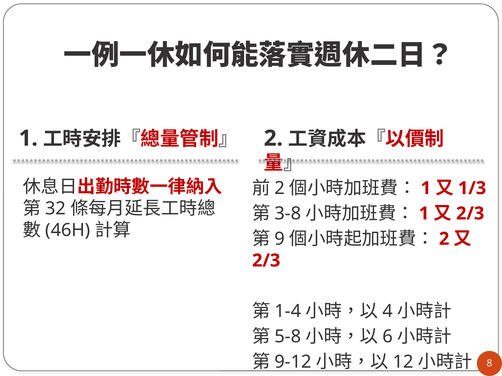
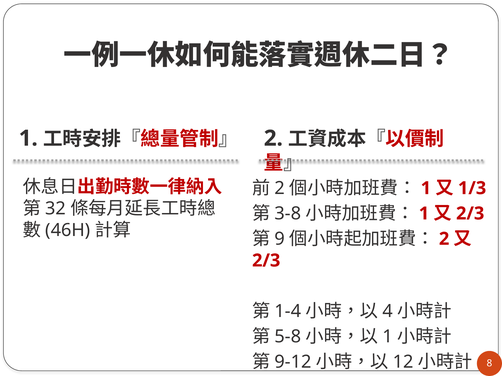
6: 6 -> 1 (388, 337)
